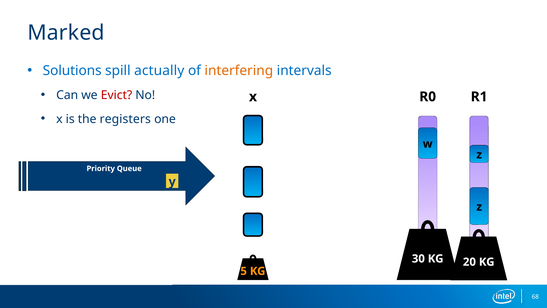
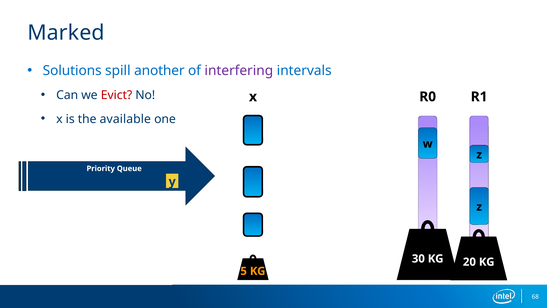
actually: actually -> another (159, 71)
interfering colour: orange -> purple (239, 71)
registers: registers -> available (125, 119)
